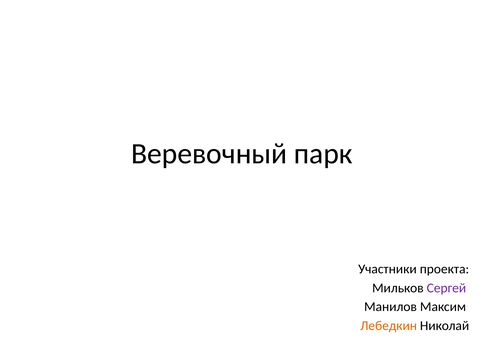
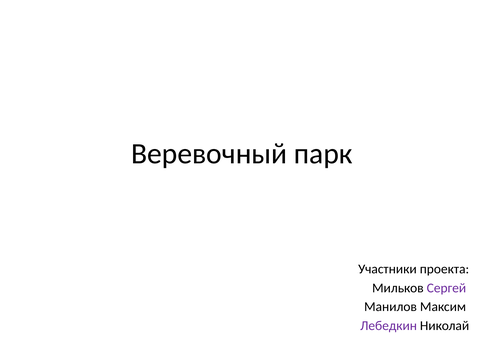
Лебедкин colour: orange -> purple (389, 326)
